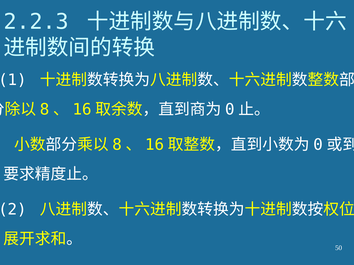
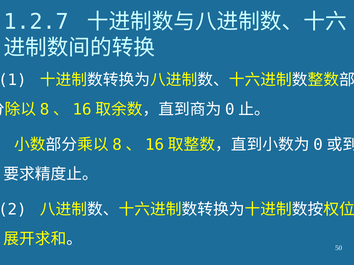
2.2.3: 2.2.3 -> 1.2.7 (36, 22)
